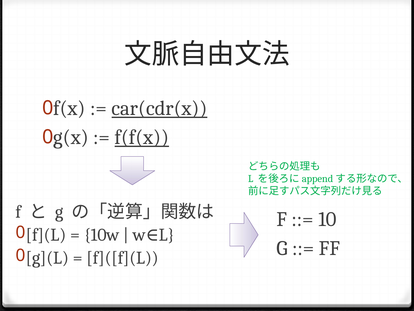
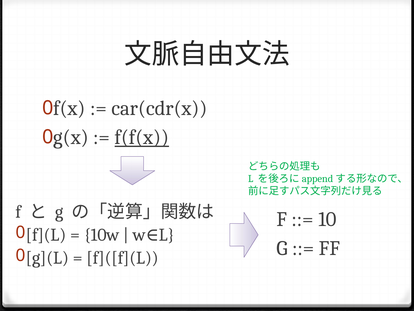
car(cdr(x underline: present -> none (159, 108)
